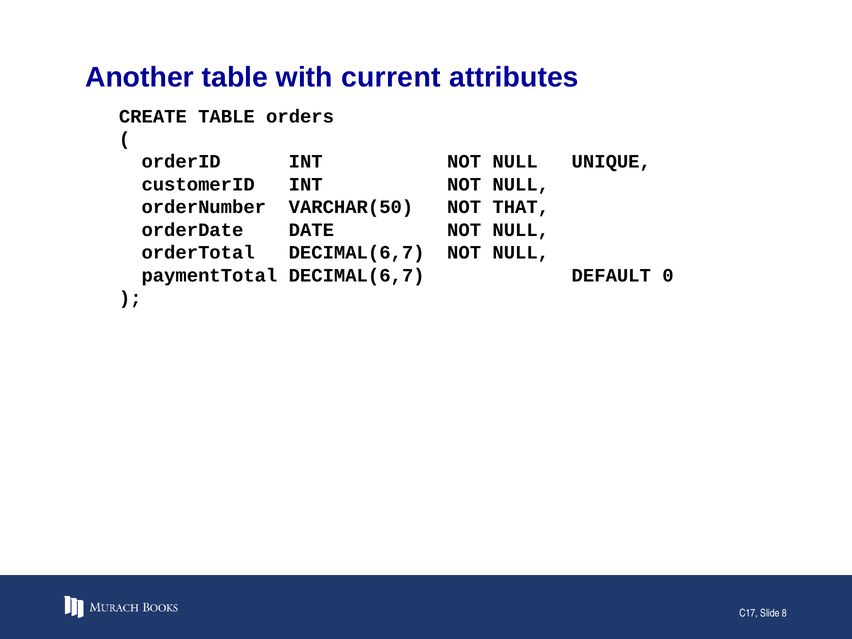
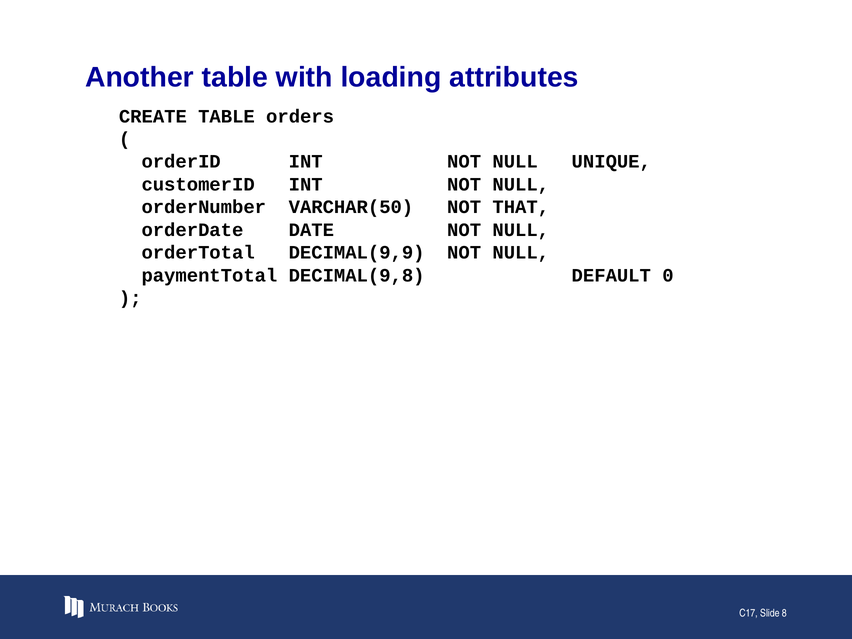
current: current -> loading (391, 77)
orderTotal DECIMAL(6,7: DECIMAL(6,7 -> DECIMAL(9,9 (357, 253)
paymentTotal DECIMAL(6,7: DECIMAL(6,7 -> DECIMAL(9,8 (357, 275)
